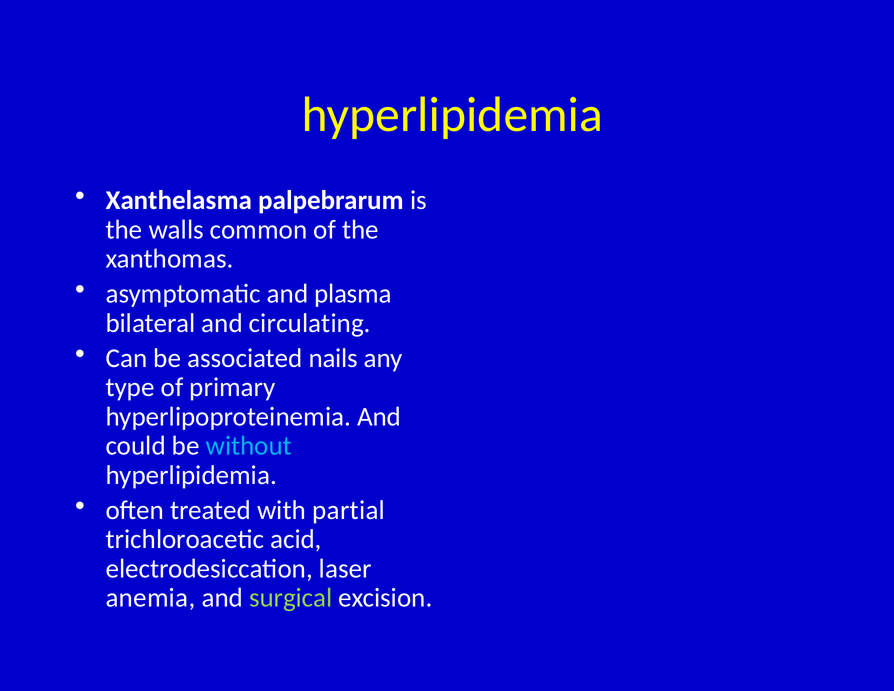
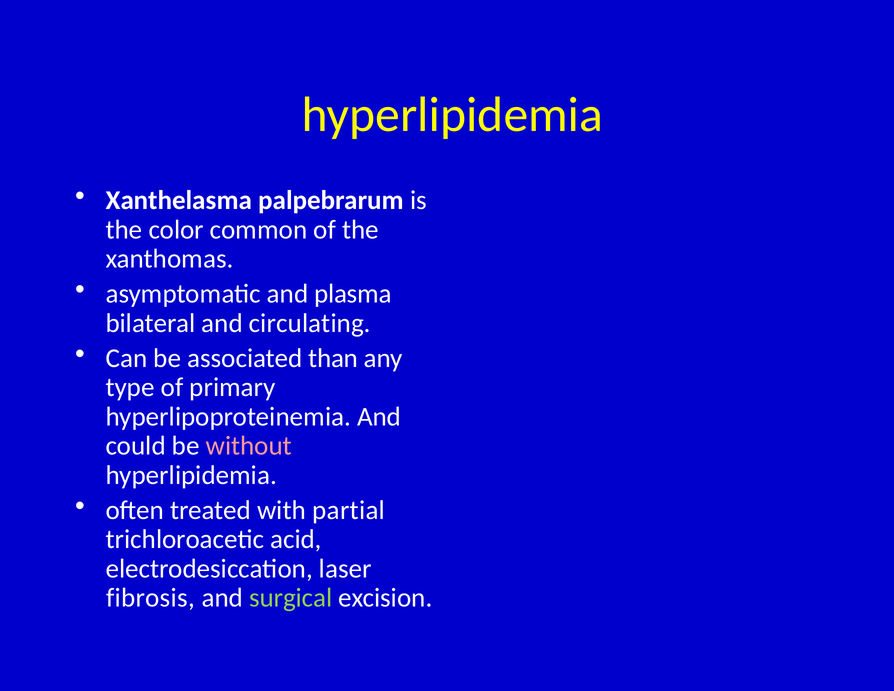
walls: walls -> color (176, 230)
nails: nails -> than (333, 358)
without colour: light blue -> pink (249, 446)
anemia: anemia -> fibrosis (150, 598)
